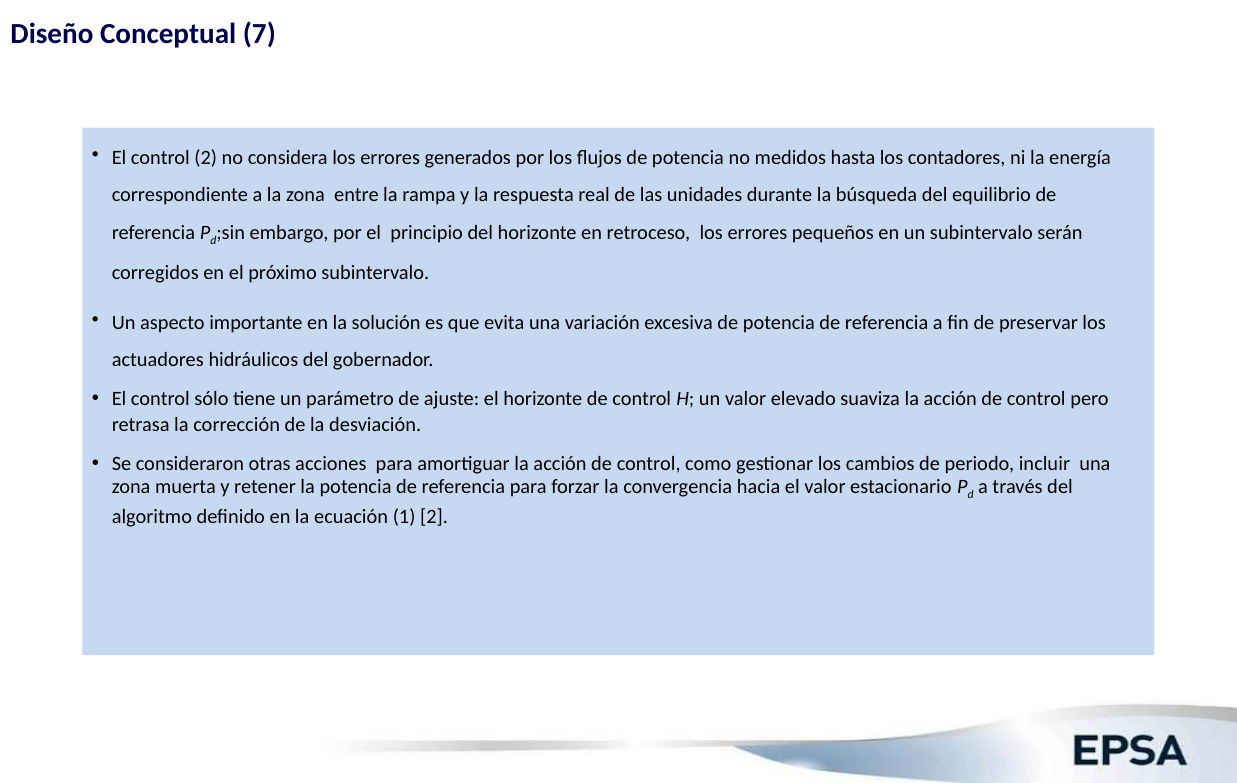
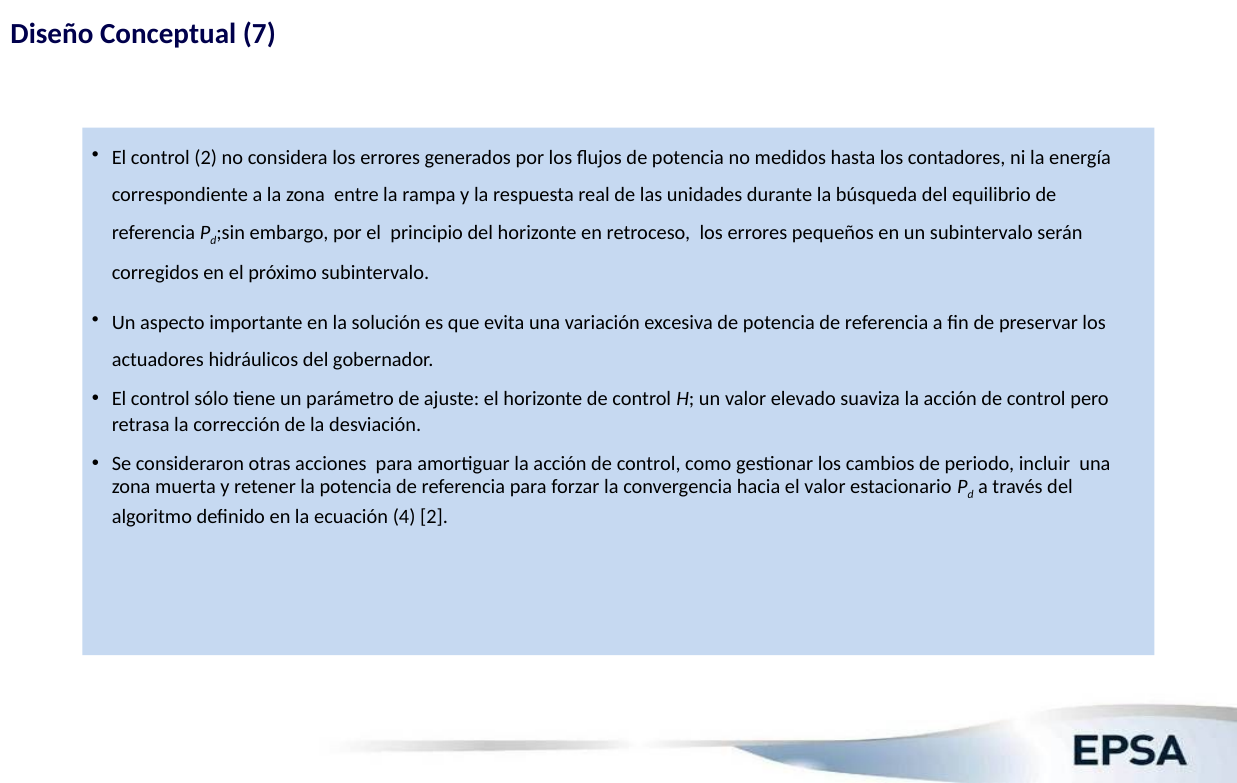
1: 1 -> 4 (404, 517)
